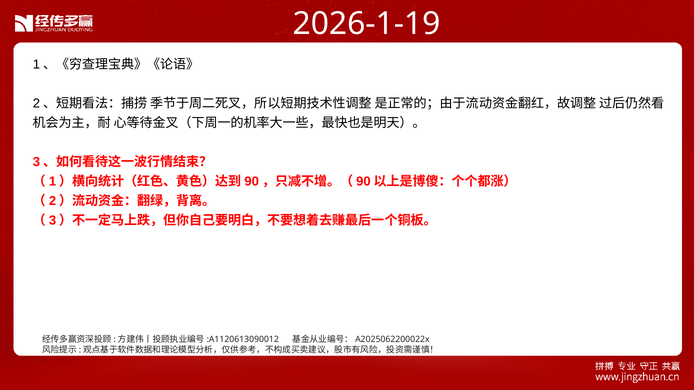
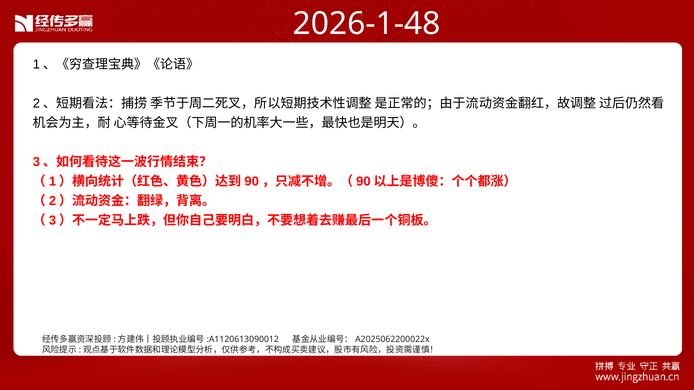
2026-1-19: 2026-1-19 -> 2026-1-48 (366, 24)
